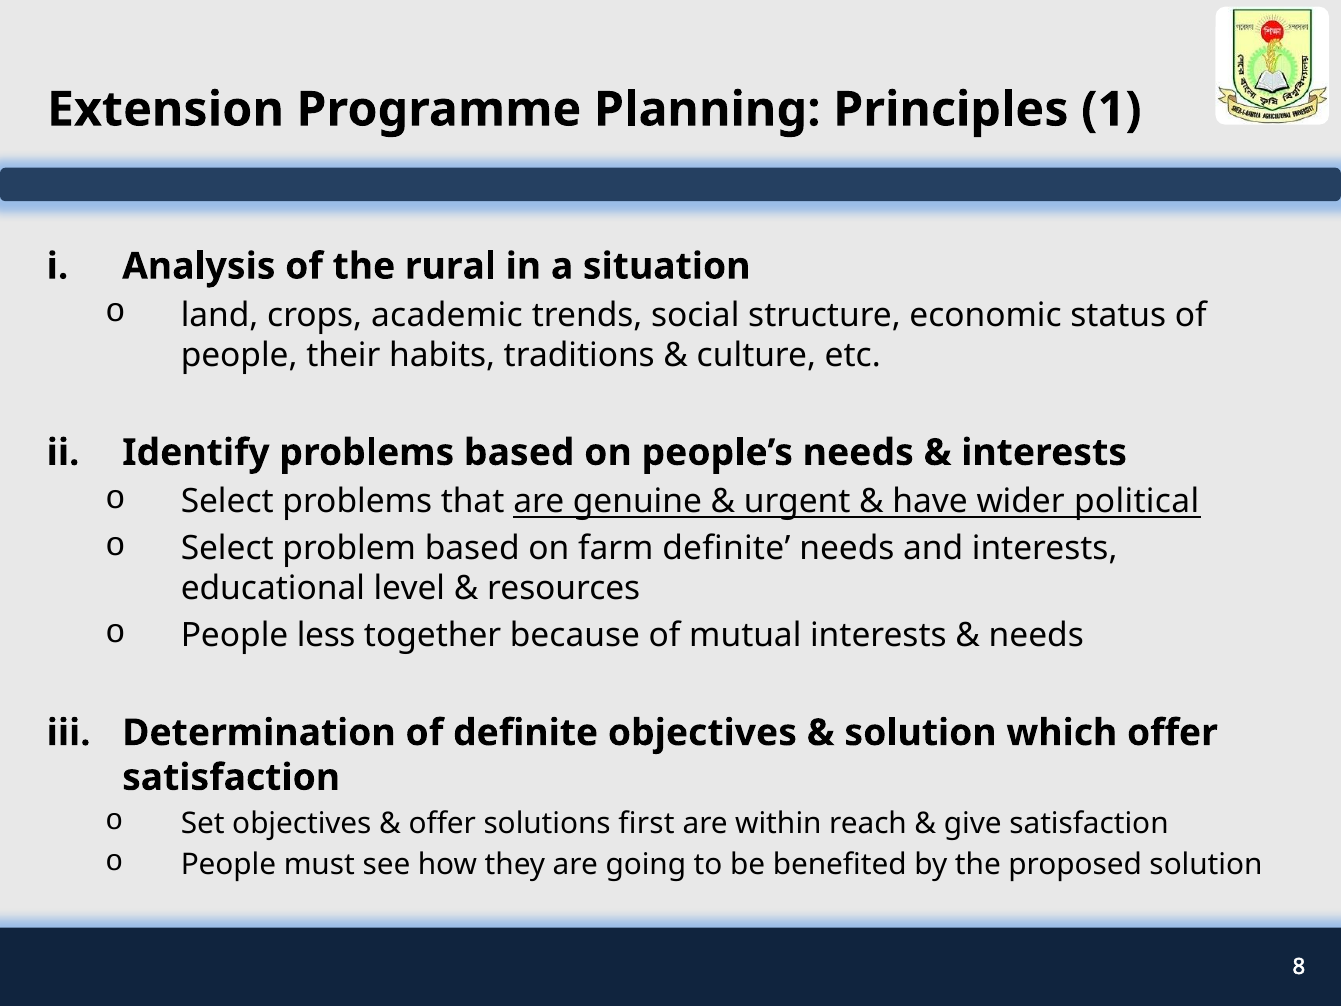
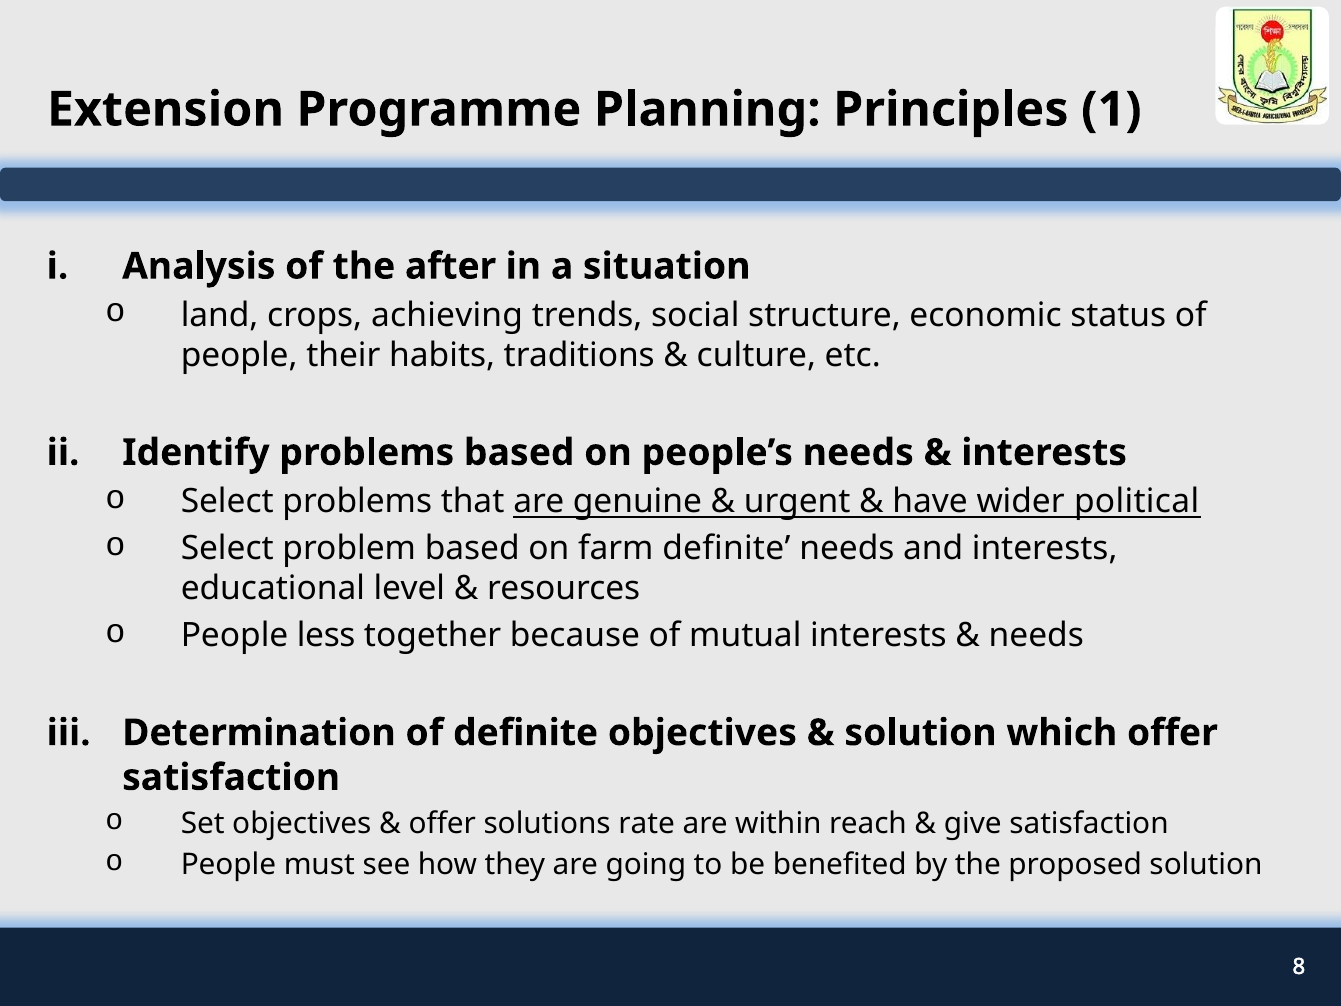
rural: rural -> after (451, 266)
academic: academic -> achieving (447, 315)
first: first -> rate (647, 823)
